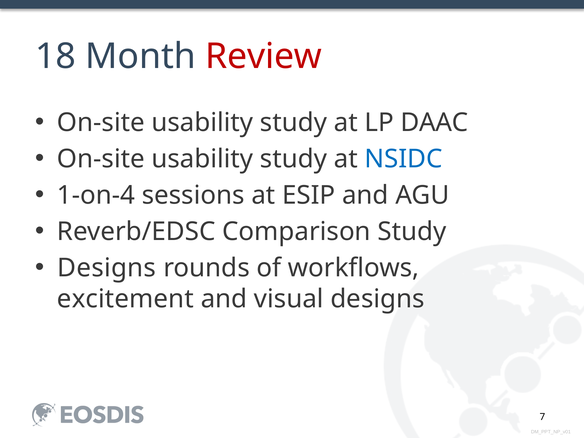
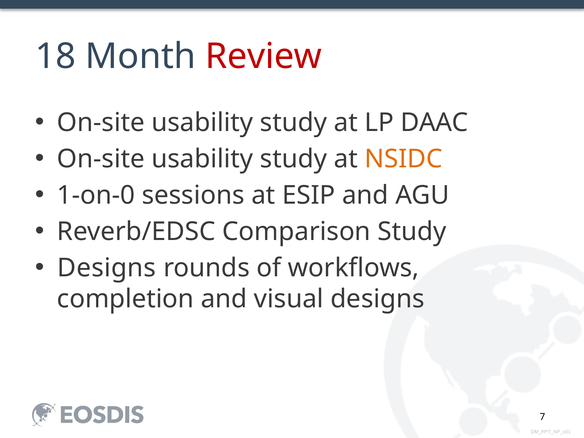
NSIDC colour: blue -> orange (404, 159)
1-on-4: 1-on-4 -> 1-on-0 (96, 195)
excitement: excitement -> completion (125, 299)
